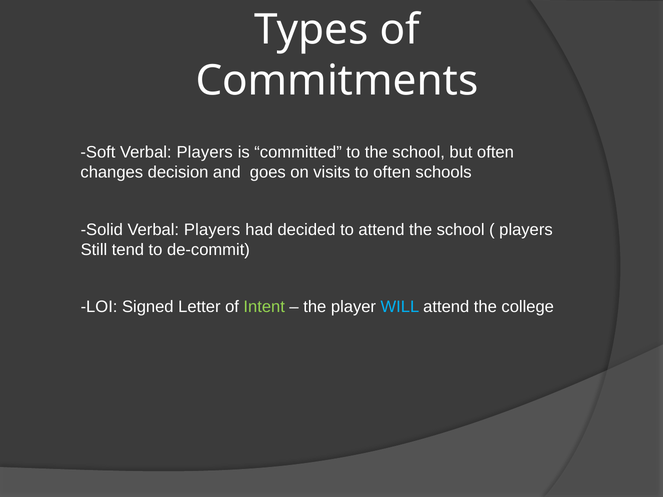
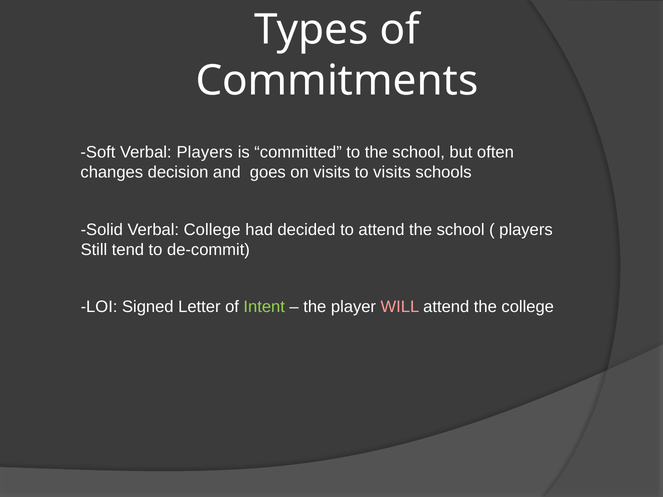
to often: often -> visits (392, 172)
Solid Verbal Players: Players -> College (212, 230)
WILL colour: light blue -> pink (400, 307)
